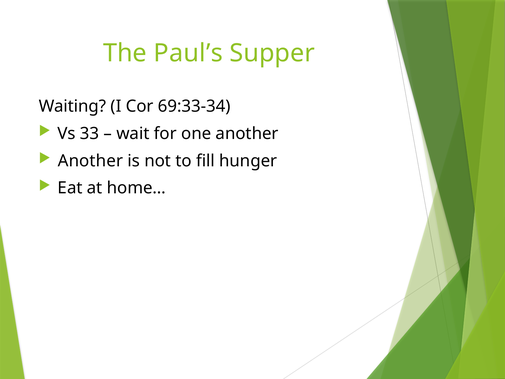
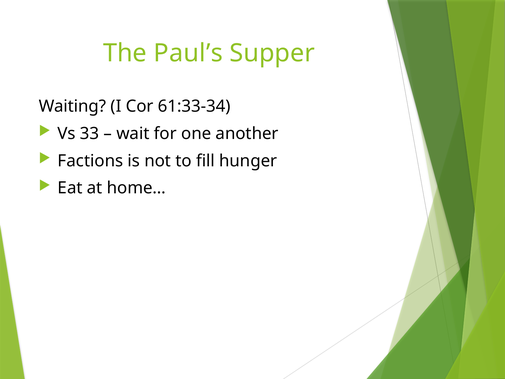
69:33-34: 69:33-34 -> 61:33-34 (194, 106)
Another: Another -> Factions (90, 161)
